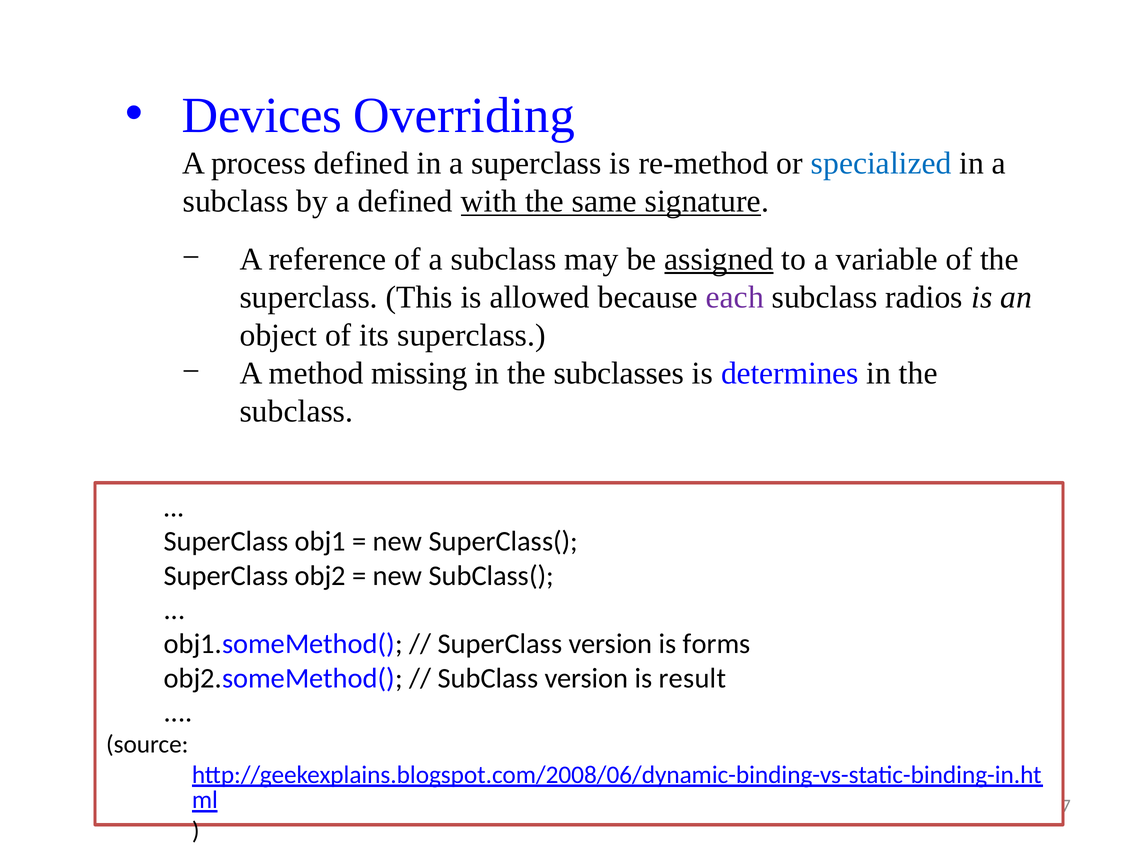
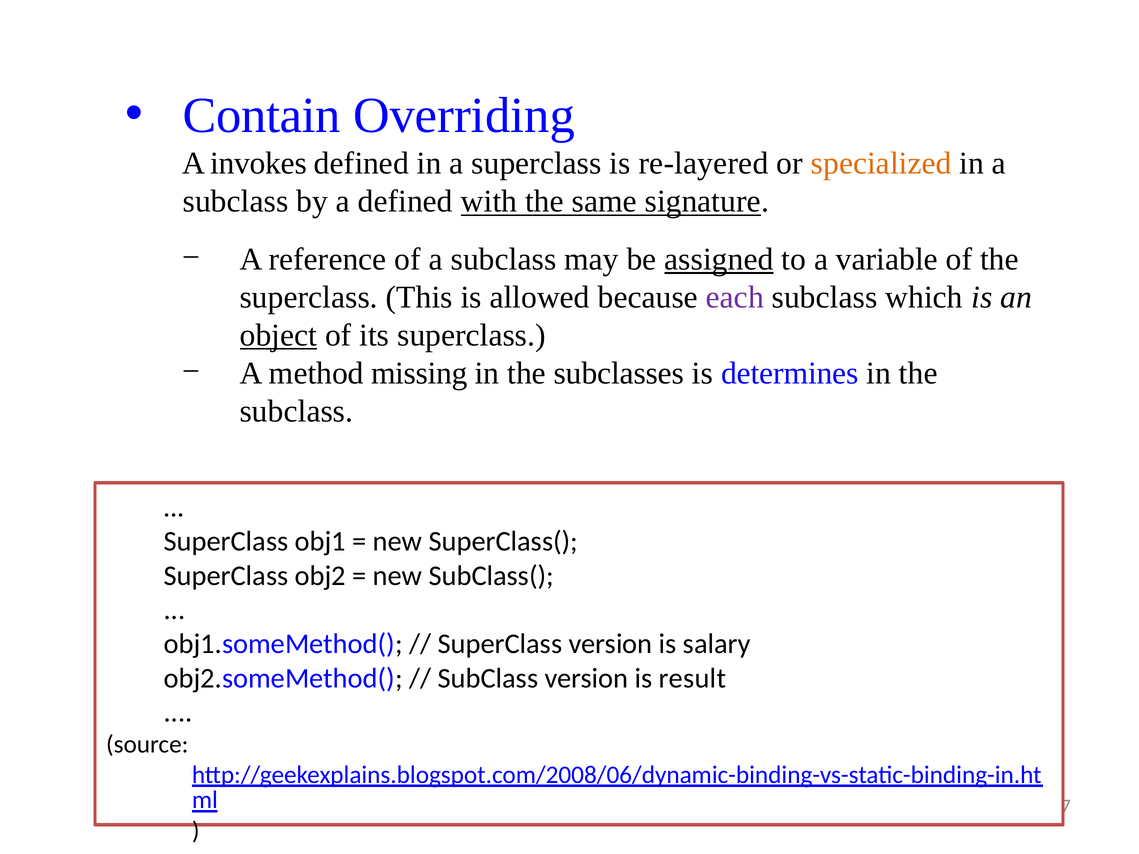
Devices: Devices -> Contain (262, 115)
process: process -> invokes (259, 163)
re-method: re-method -> re-layered (704, 163)
specialized colour: blue -> orange (881, 163)
radios: radios -> which (924, 297)
object underline: none -> present (278, 335)
forms: forms -> salary (717, 644)
